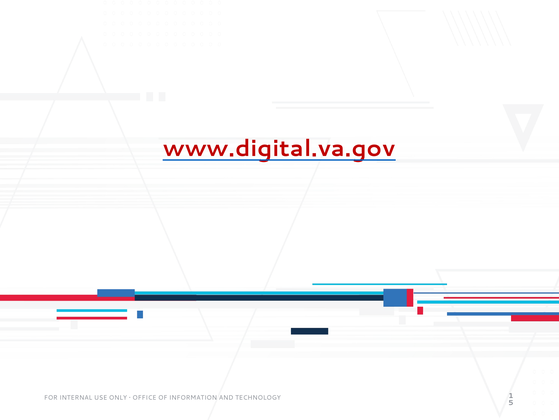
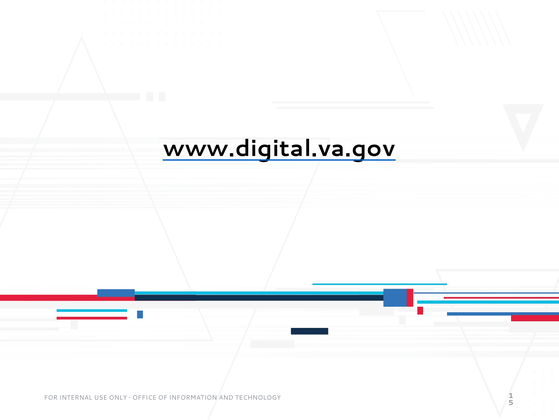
www.digital.va.gov colour: red -> black (279, 148)
